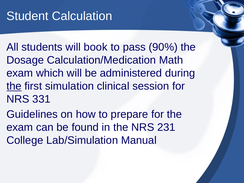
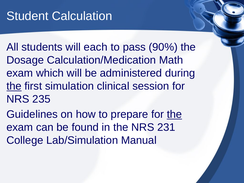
book: book -> each (96, 47)
331: 331 -> 235 (41, 99)
the underline: none -> present (174, 114)
